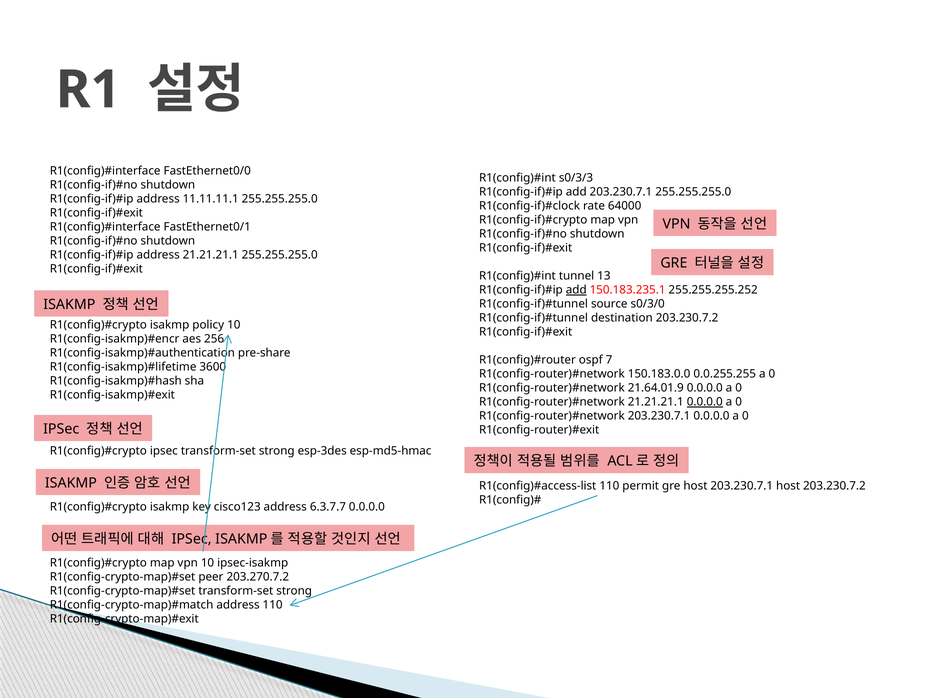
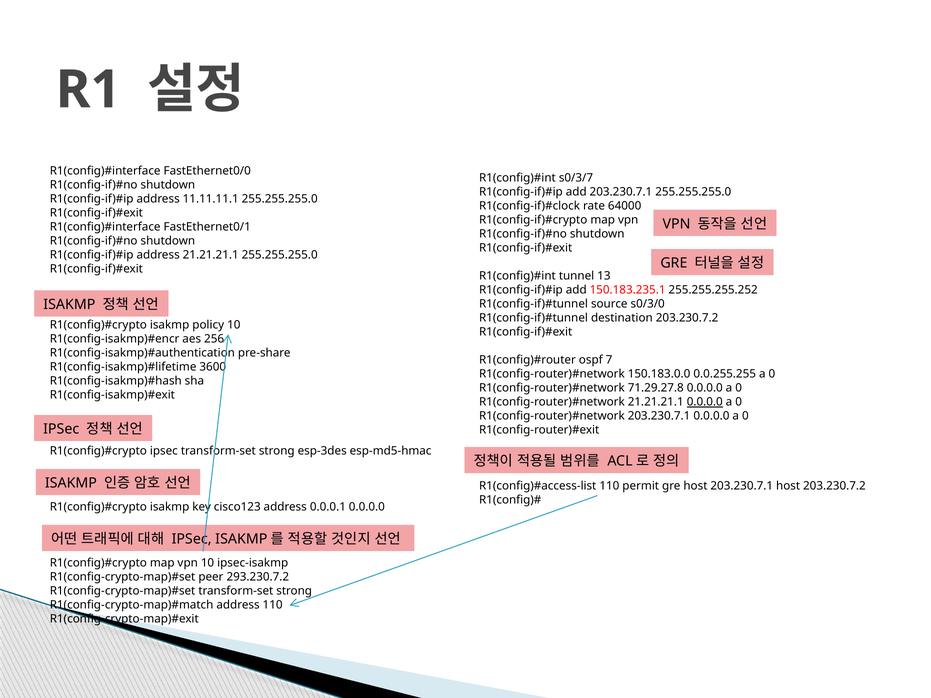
s0/3/3: s0/3/3 -> s0/3/7 (576, 178)
add underline: present -> none (576, 290)
21.64.01.9: 21.64.01.9 -> 71.29.27.8 (656, 388)
6.3.7.7: 6.3.7.7 -> 0.0.0.1 (328, 507)
203.270.7.2: 203.270.7.2 -> 293.230.7.2 (258, 577)
